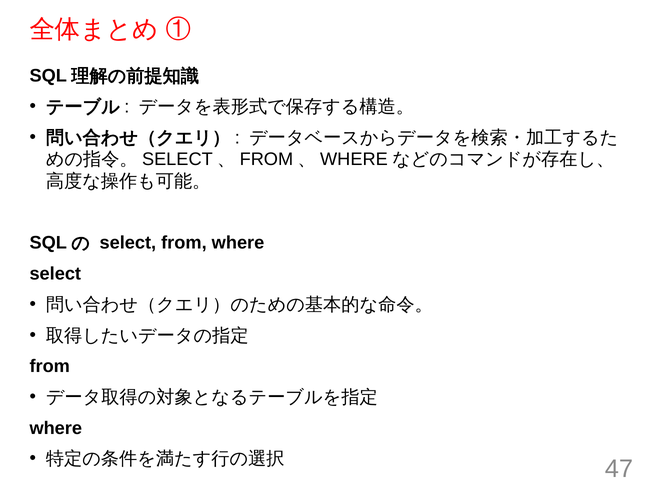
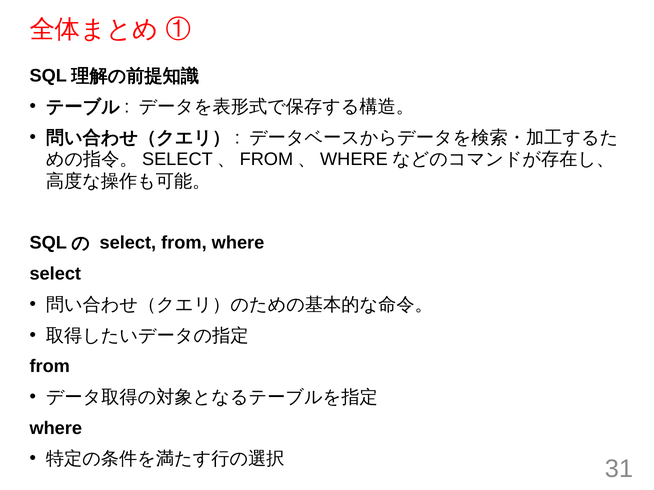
47: 47 -> 31 (619, 469)
